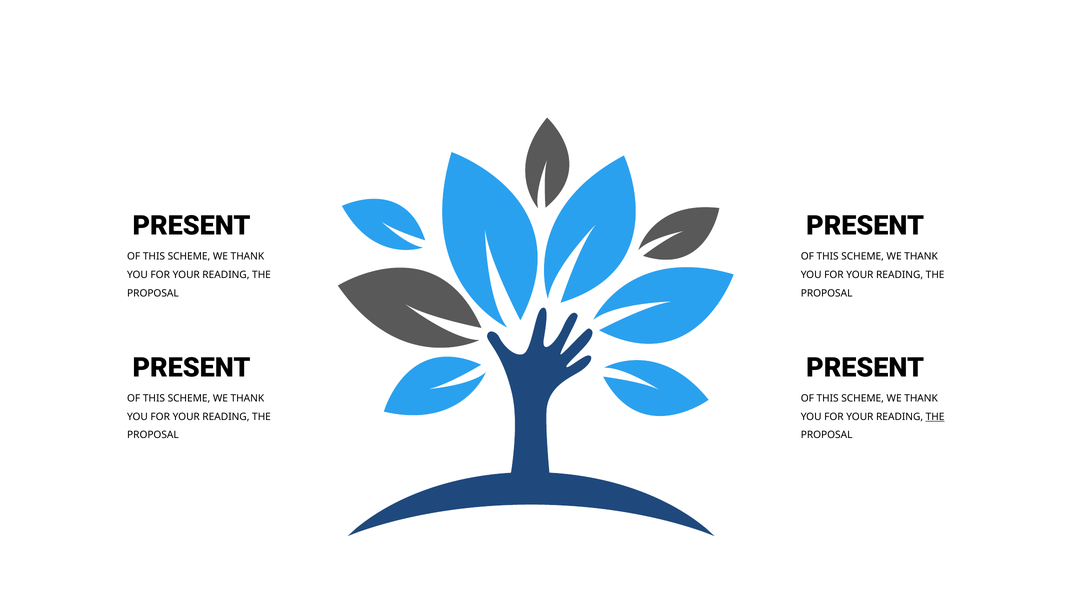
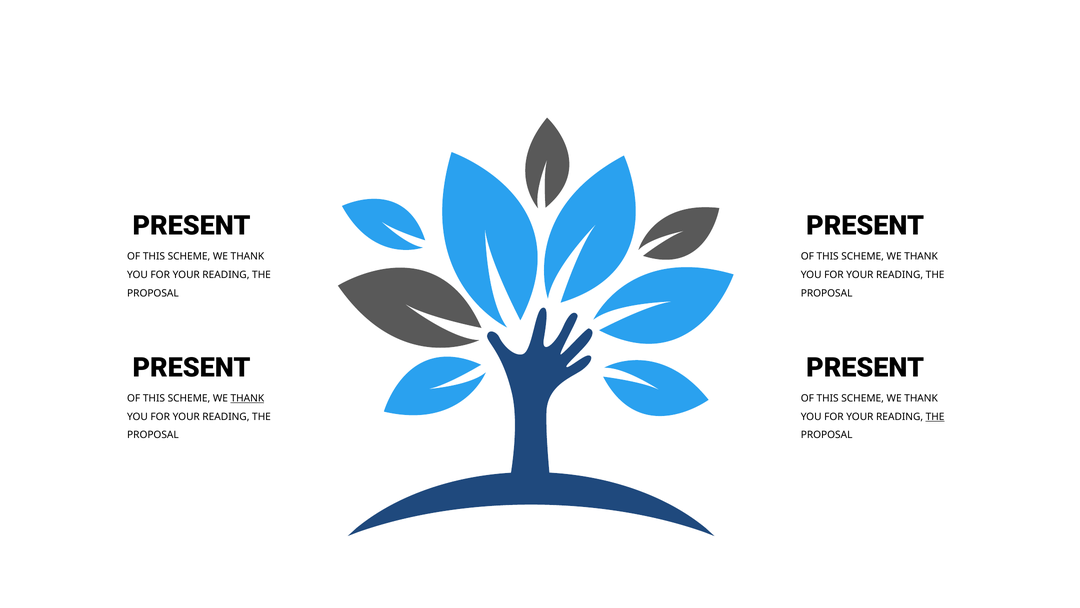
THANK underline: none -> present (247, 398)
